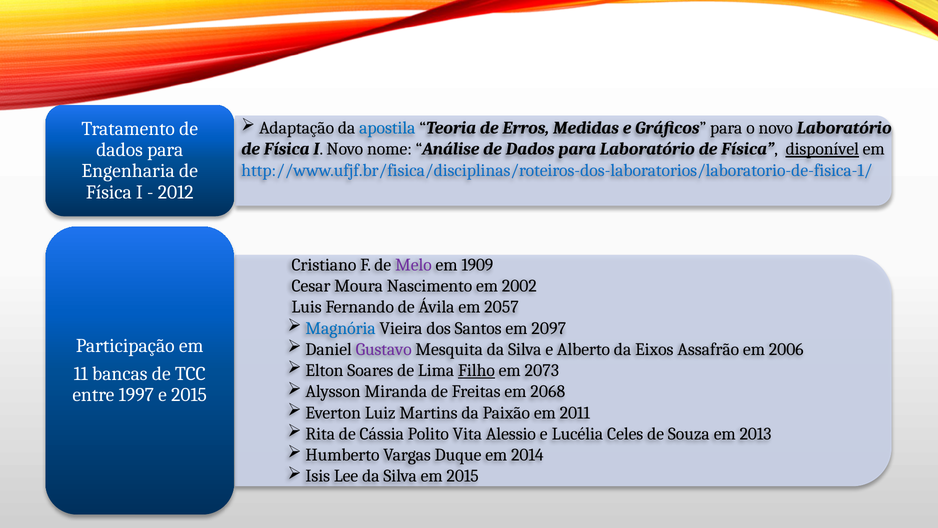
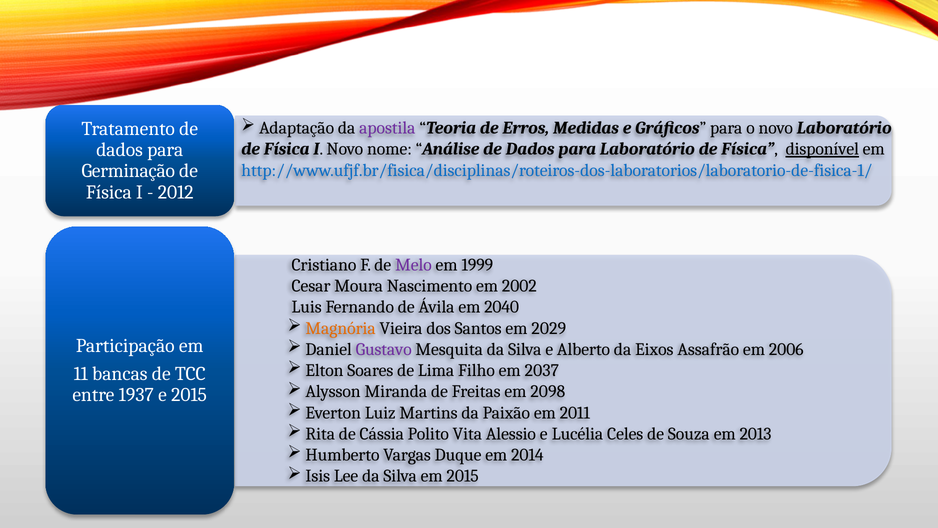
apostila colour: blue -> purple (387, 128)
Engenharia: Engenharia -> Germinação (128, 171)
1909: 1909 -> 1999 (477, 265)
2057: 2057 -> 2040 (502, 307)
Magnória colour: blue -> orange (341, 328)
2097: 2097 -> 2029 (549, 328)
Filho underline: present -> none (476, 370)
2073: 2073 -> 2037 (542, 370)
2068: 2068 -> 2098 (548, 391)
1997: 1997 -> 1937 (136, 395)
